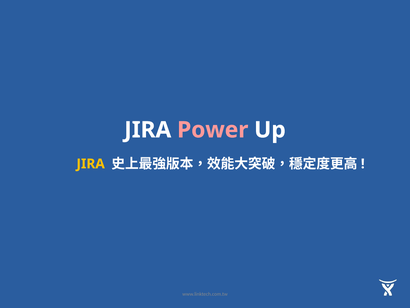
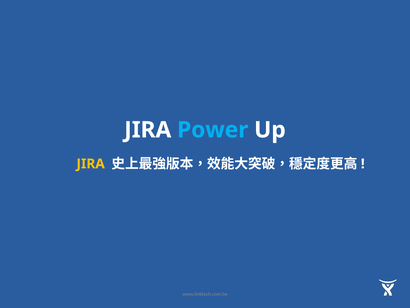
Power colour: pink -> light blue (213, 130)
